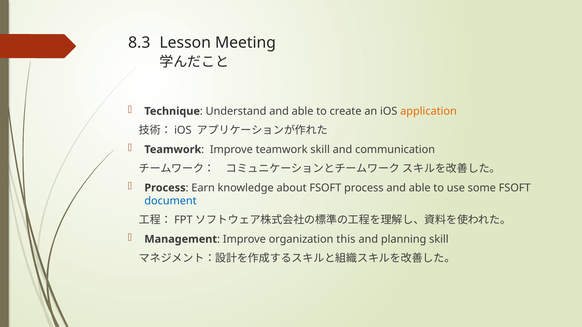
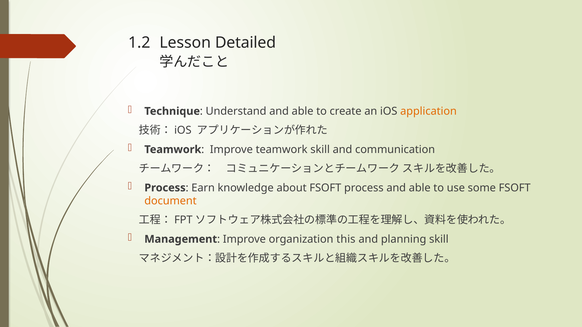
8.3: 8.3 -> 1.2 (139, 43)
Meeting: Meeting -> Detailed (245, 43)
document colour: blue -> orange (170, 201)
